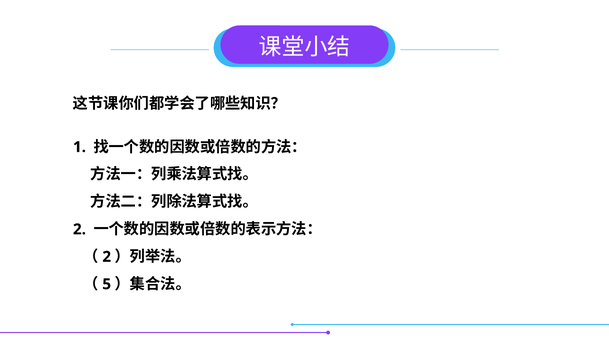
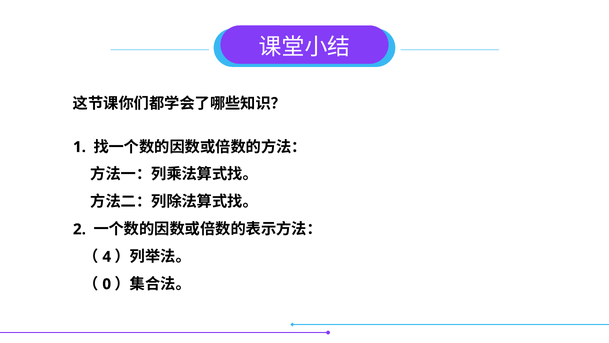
2: 2 -> 4 (107, 256)
5: 5 -> 0 (107, 284)
